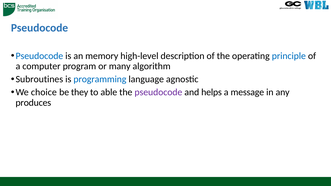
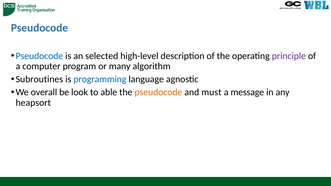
memory: memory -> selected (102, 56)
principle colour: blue -> purple (289, 56)
choice: choice -> overall (44, 92)
they: they -> look (80, 92)
pseudocode colour: purple -> orange (158, 92)
helps: helps -> must (211, 92)
produces: produces -> heapsort (33, 103)
